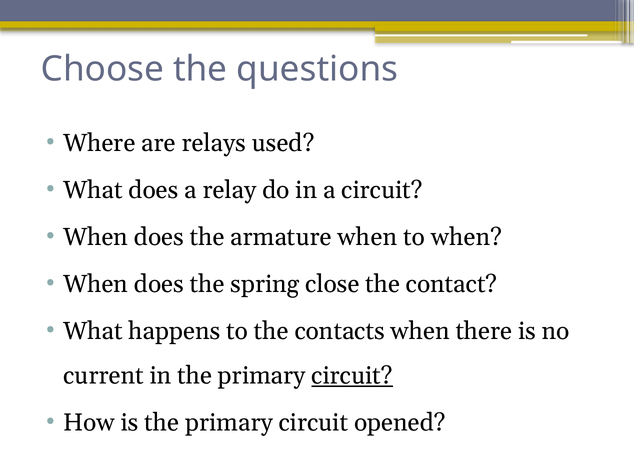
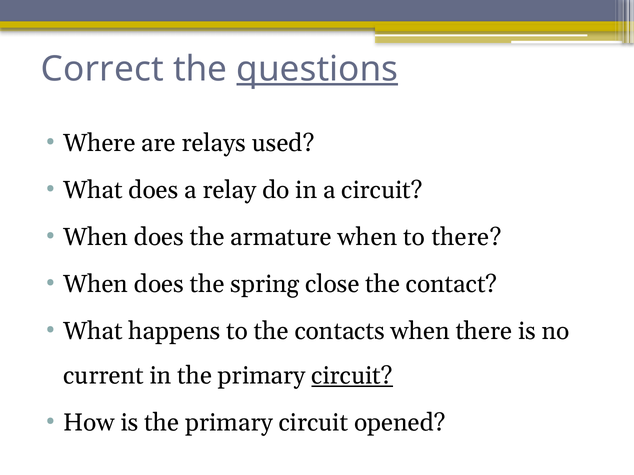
Choose: Choose -> Correct (102, 69)
questions underline: none -> present (317, 69)
to when: when -> there (466, 238)
